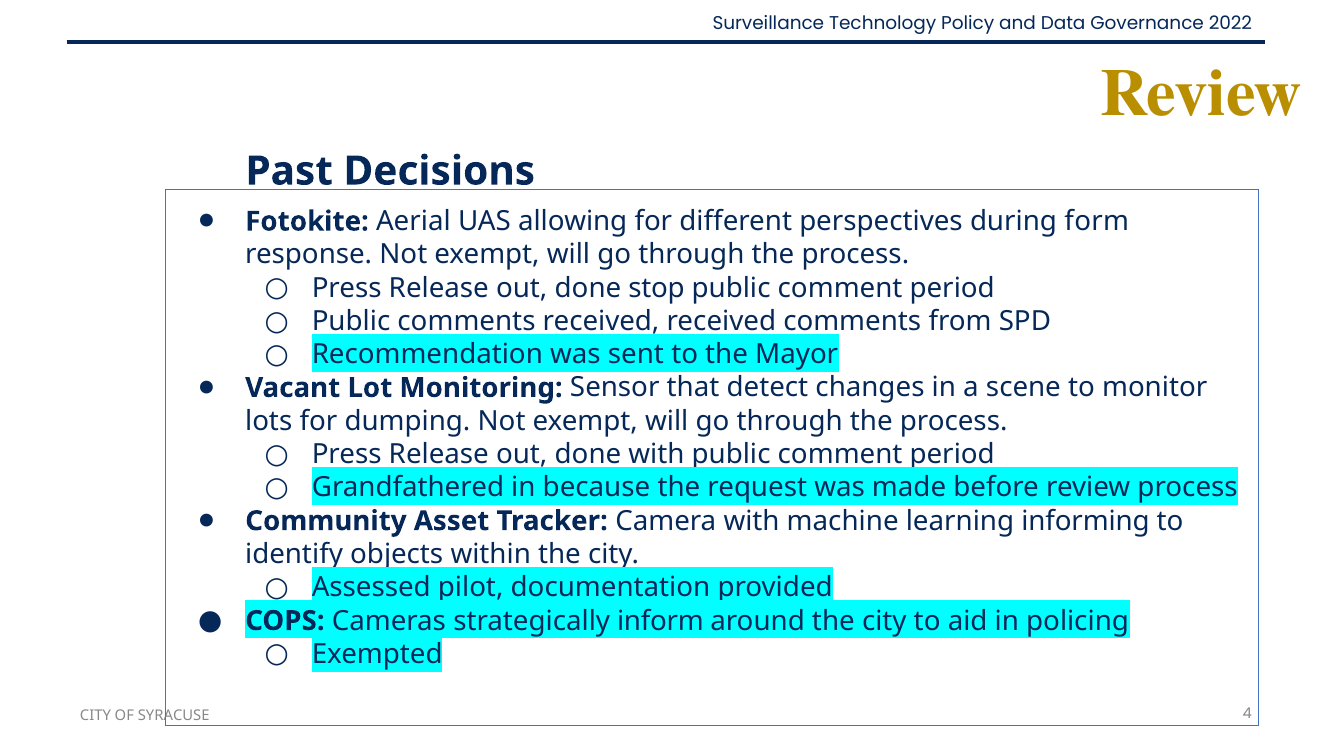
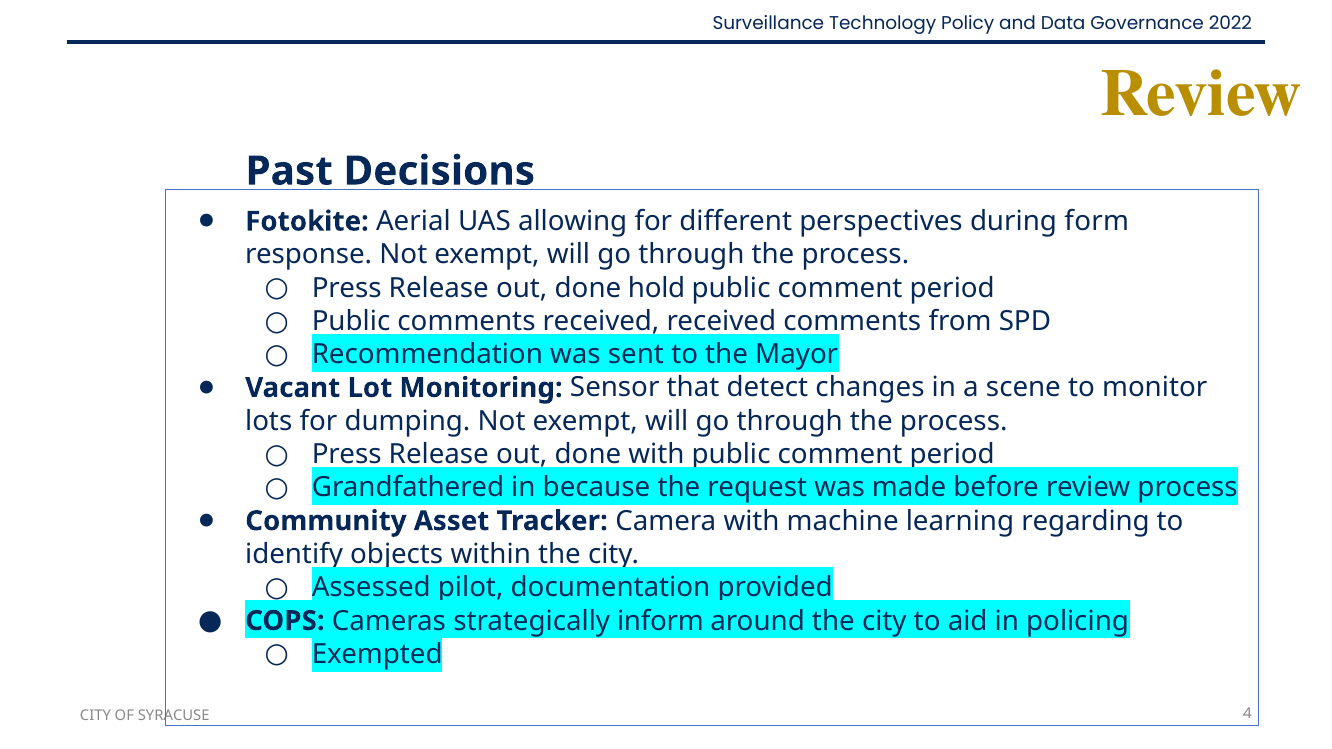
stop: stop -> hold (657, 288)
informing: informing -> regarding (1086, 521)
